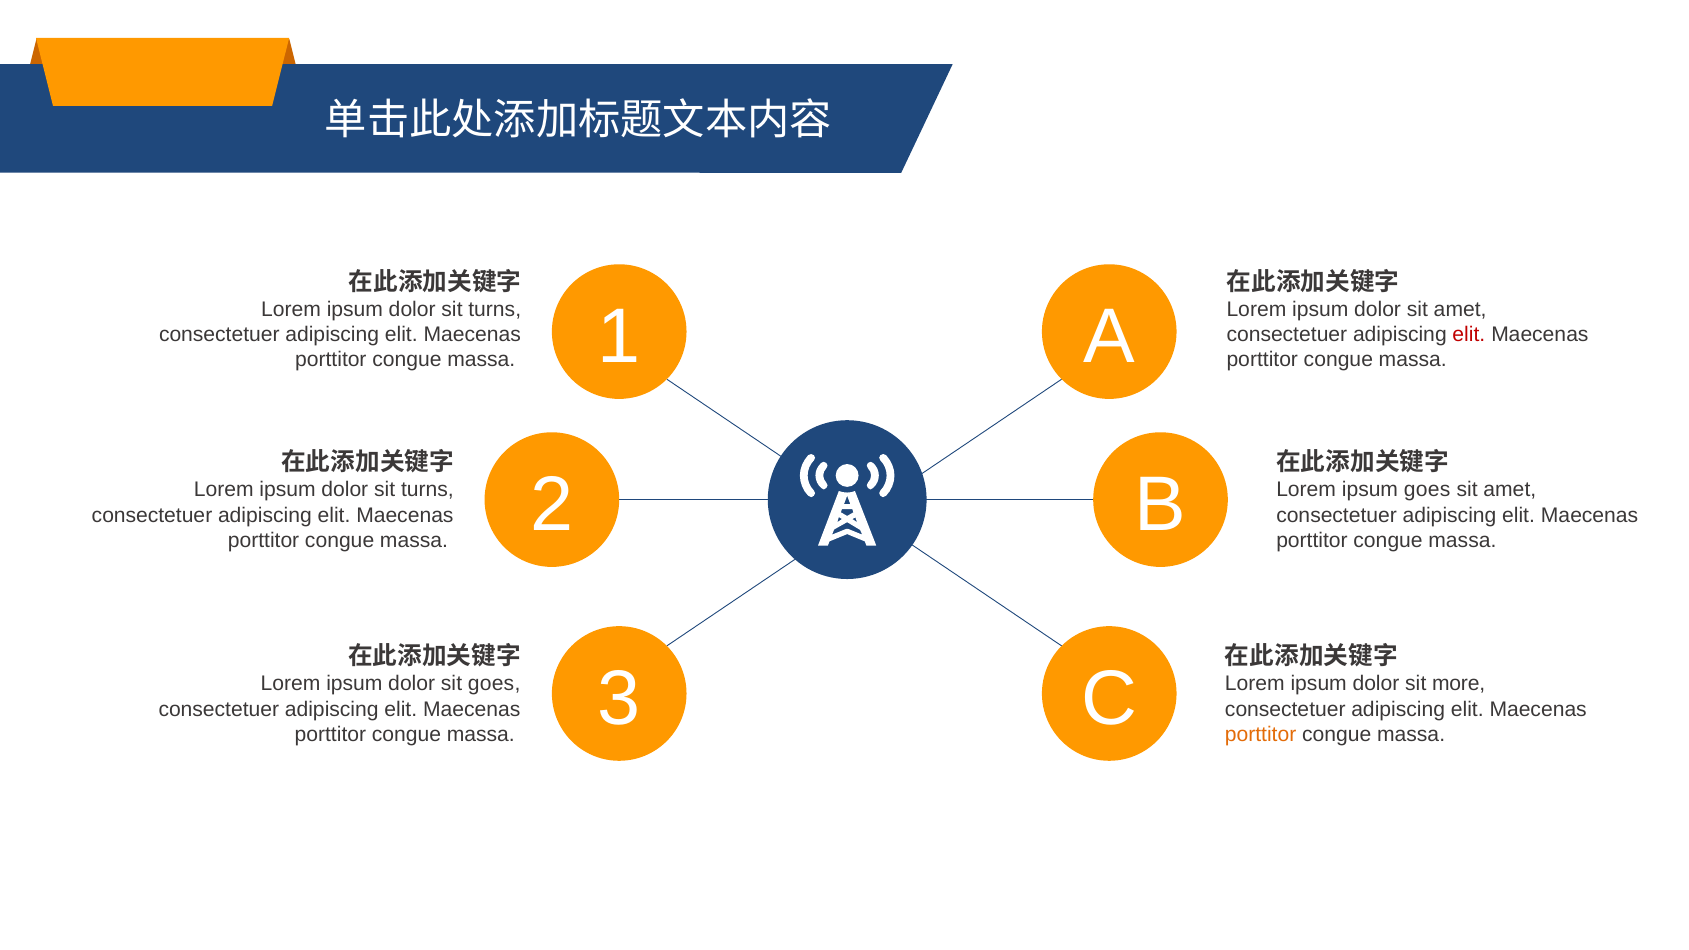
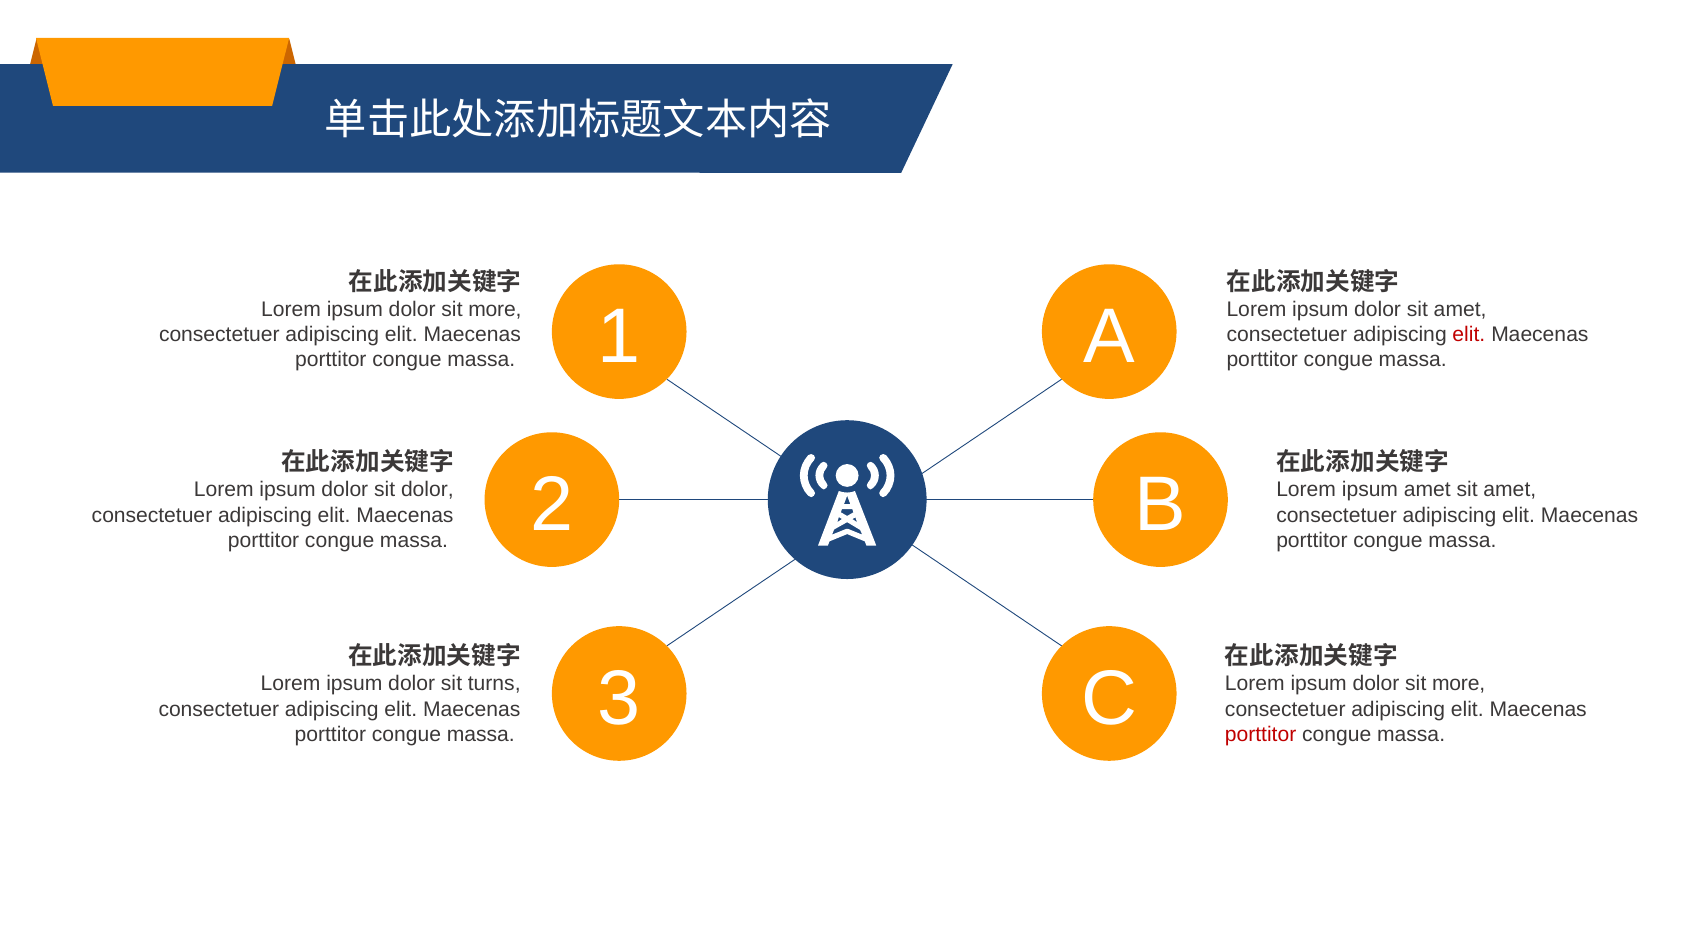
turns: turns -> more (495, 309)
turns: turns -> dolor (427, 490)
ipsum goes: goes -> amet (1427, 490)
sit goes: goes -> turns (494, 684)
porttitor colour: orange -> red (1261, 735)
